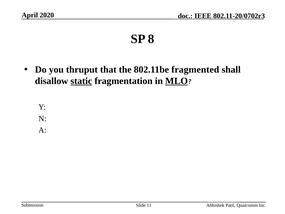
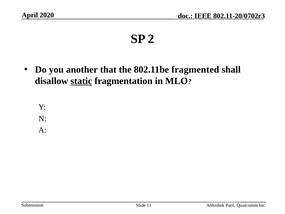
8: 8 -> 2 (151, 39)
thruput: thruput -> another (82, 70)
MLO underline: present -> none (177, 81)
